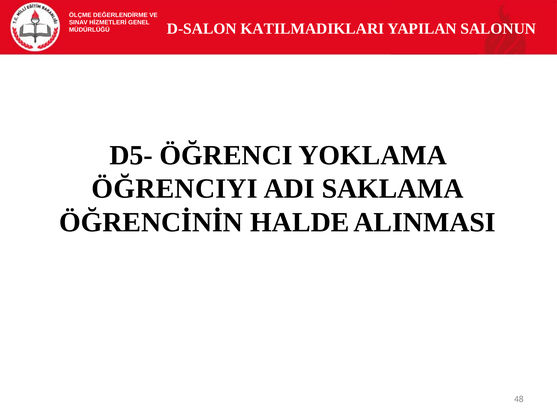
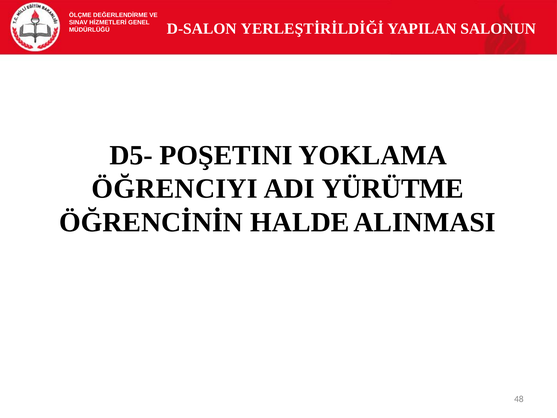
KATILMADIKLARI: KATILMADIKLARI -> YERLEŞTİRİLDİĞİ (312, 29)
ÖĞRENCI: ÖĞRENCI -> POŞETINI (226, 155)
SAKLAMA: SAKLAMA -> YÜRÜTME (393, 189)
